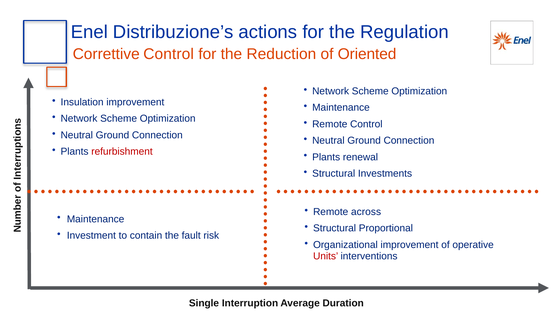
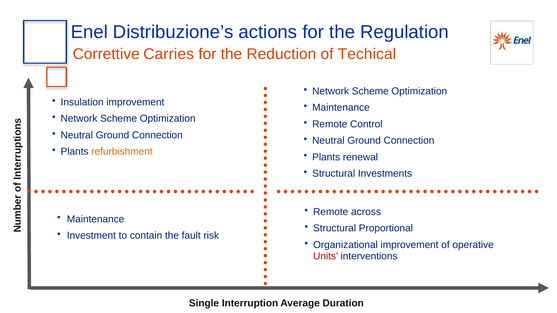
Correttive Control: Control -> Carries (169, 54)
Oriented: Oriented -> Techical (367, 54)
refurbishment colour: red -> orange (122, 152)
